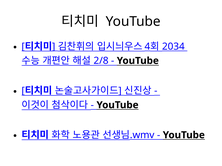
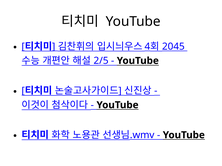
2034: 2034 -> 2045 (173, 47)
2/8: 2/8 -> 2/5 (101, 61)
